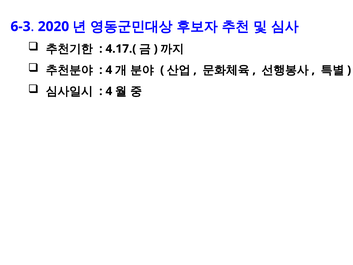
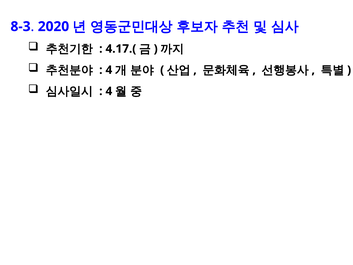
6-3: 6-3 -> 8-3 (21, 27)
